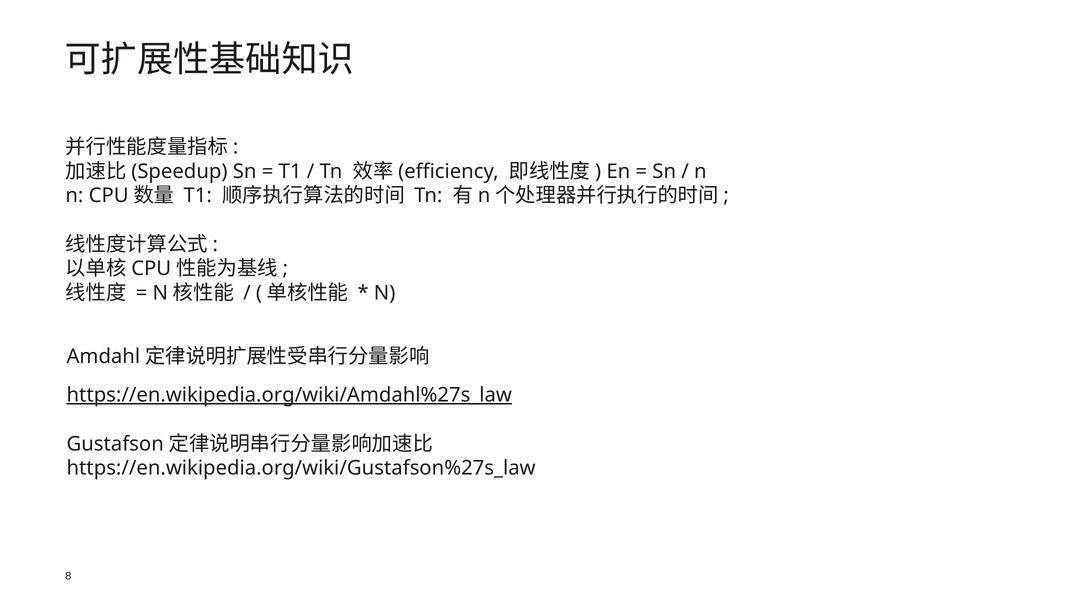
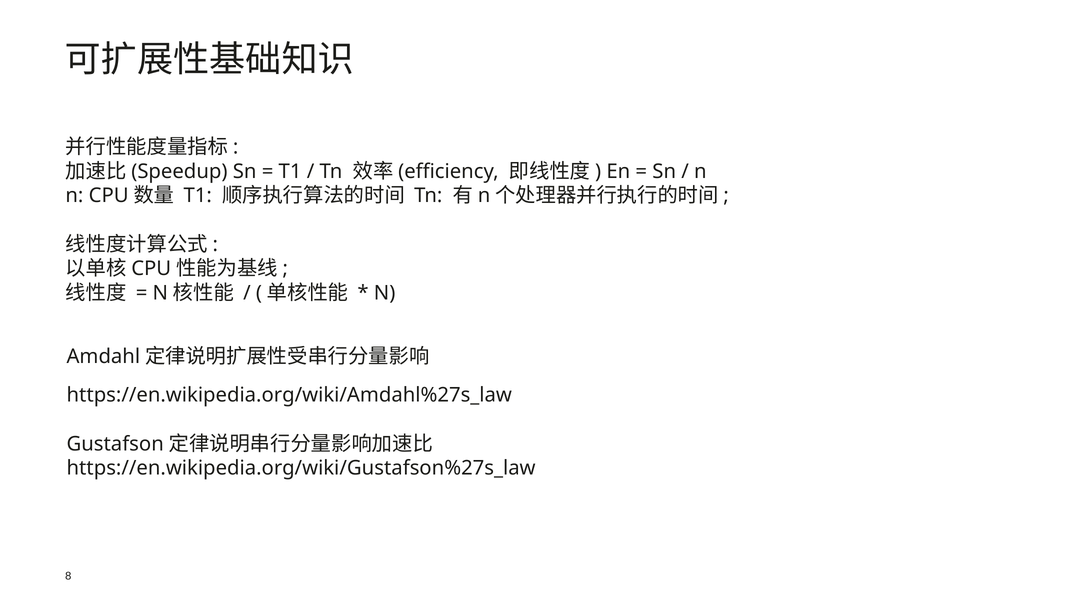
https://en.wikipedia.org/wiki/Amdahl%27s_law underline: present -> none (289, 395)
